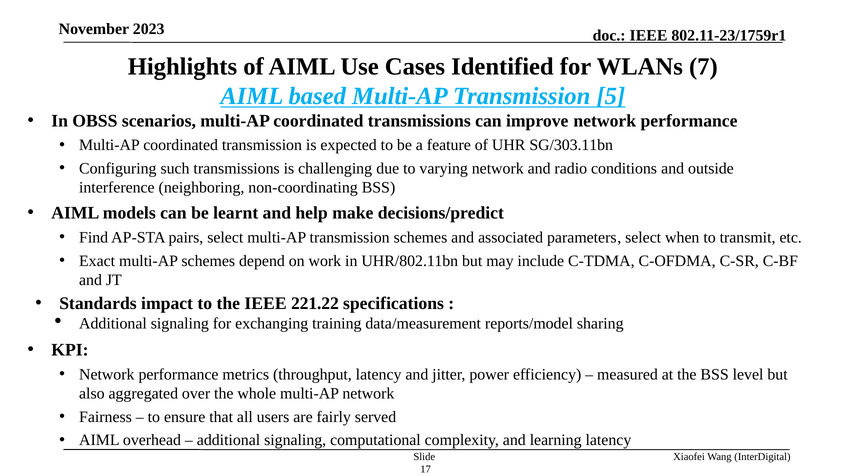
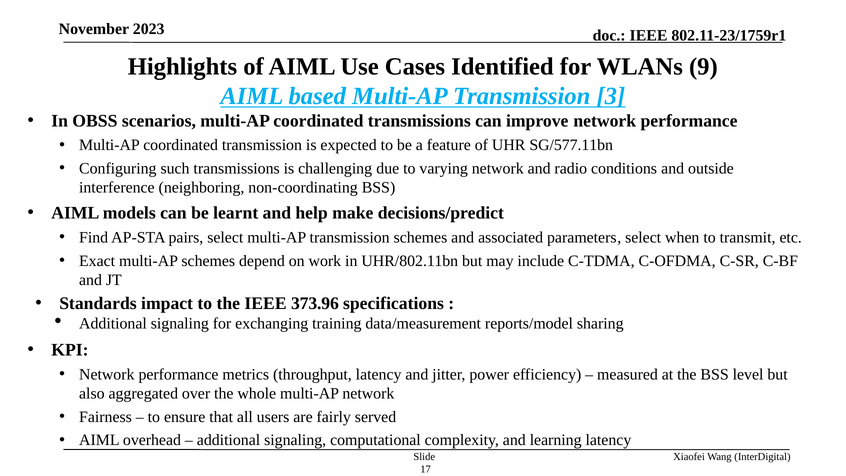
7: 7 -> 9 (703, 66)
5: 5 -> 3 (611, 96)
SG/303.11bn: SG/303.11bn -> SG/577.11bn (571, 145)
221.22: 221.22 -> 373.96 (315, 303)
